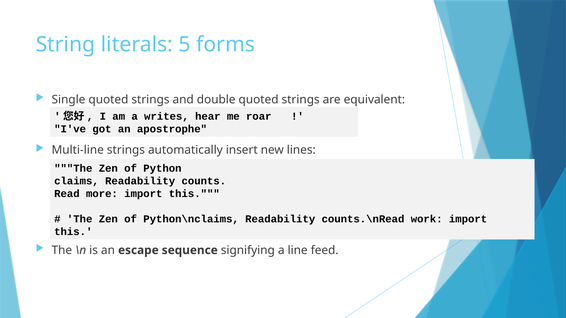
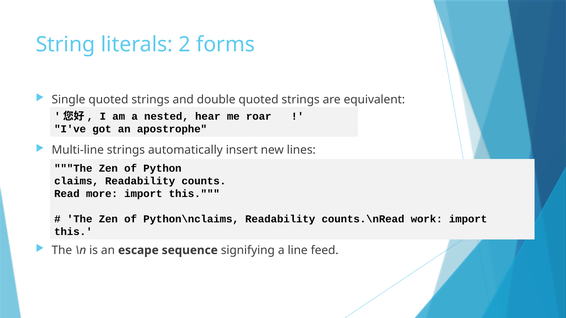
5: 5 -> 2 (185, 45)
writes: writes -> nested (166, 116)
